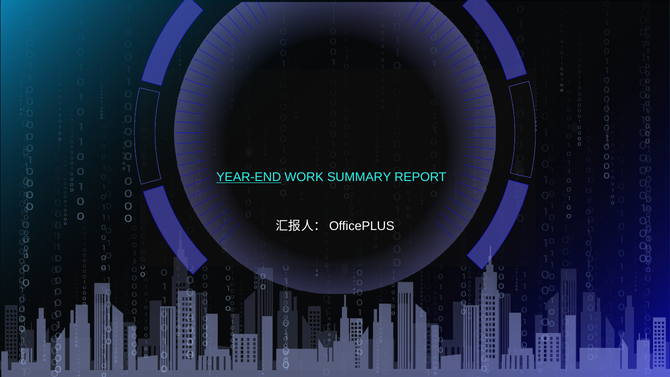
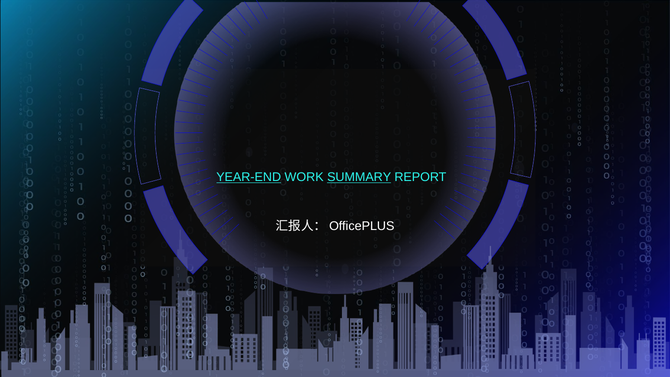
SUMMARY underline: none -> present (359, 177)
